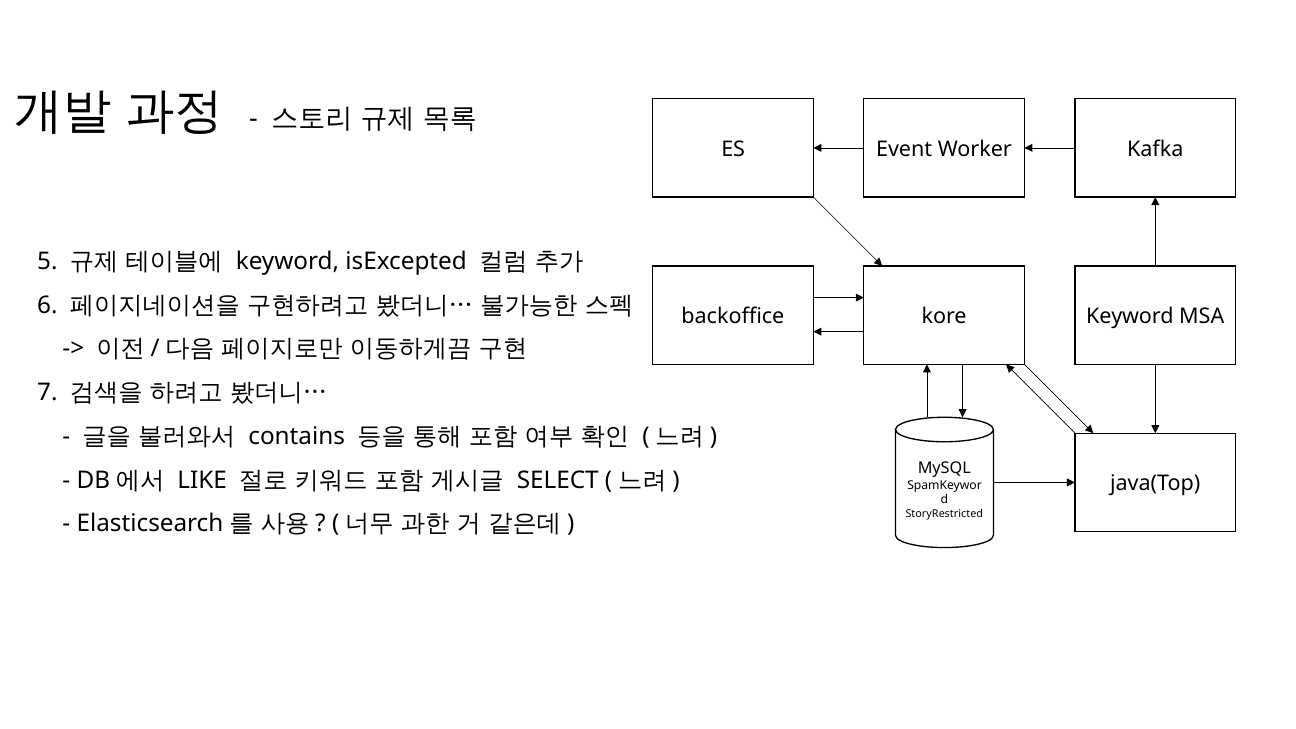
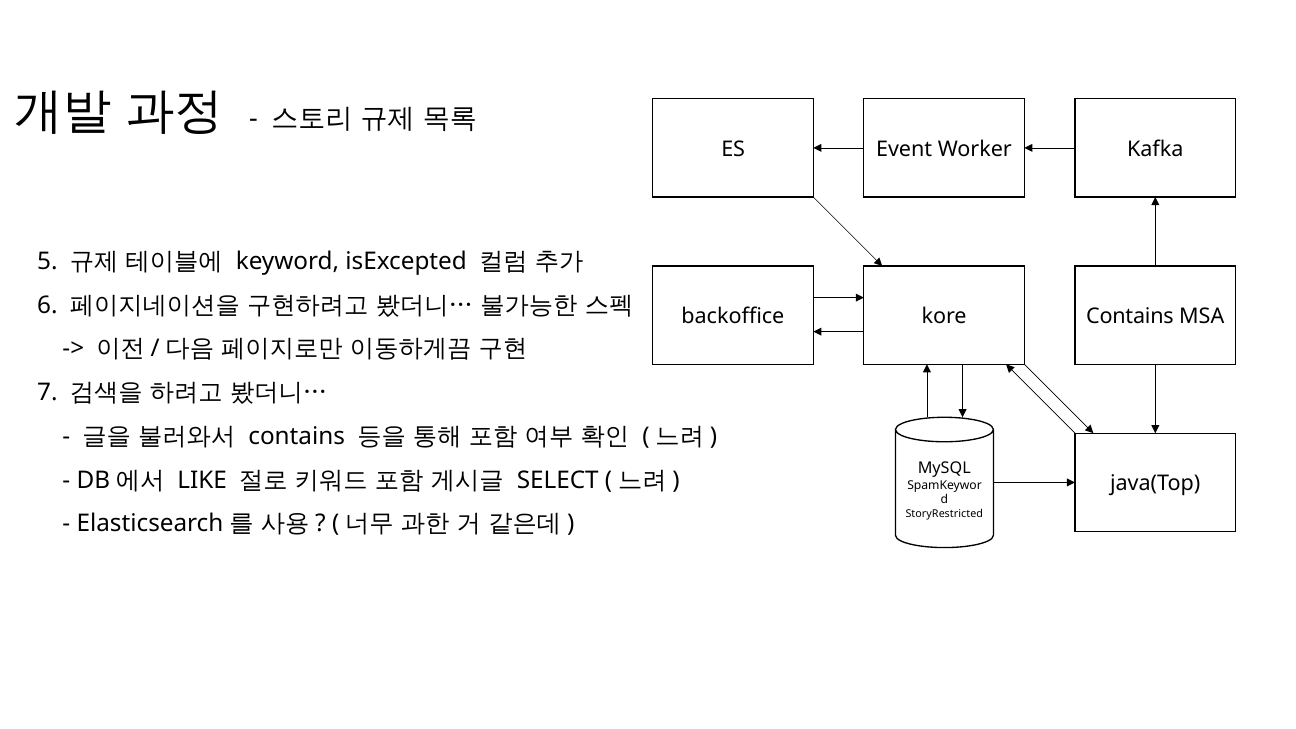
Keyword: Keyword -> Contains (1130, 317)
